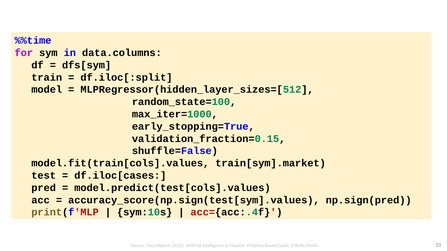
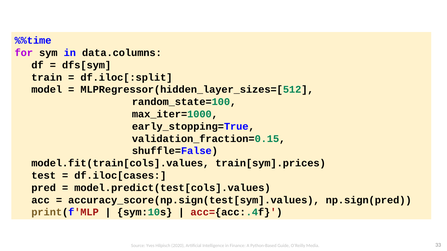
train[sym].market: train[sym].market -> train[sym].prices (271, 163)
